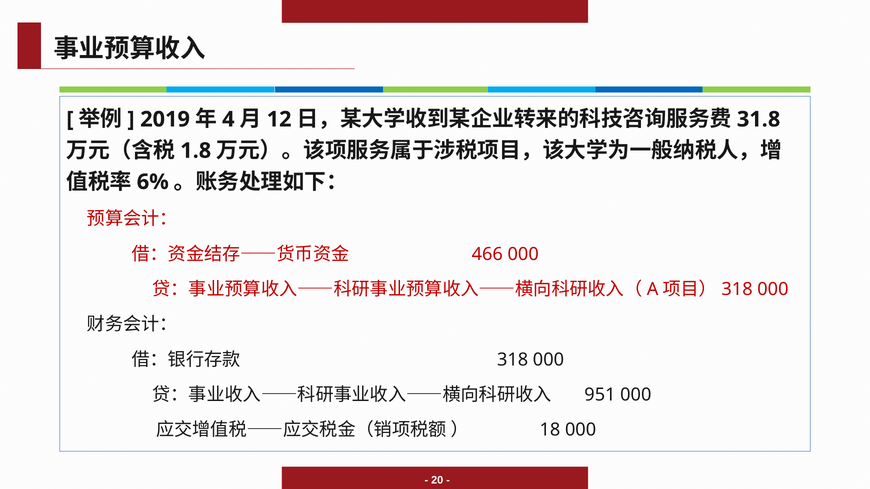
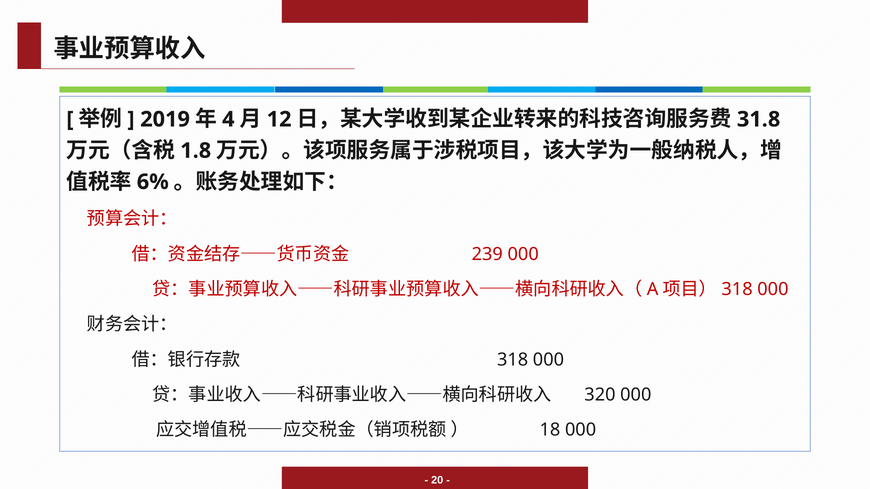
466: 466 -> 239 (487, 254)
951: 951 -> 320 (600, 395)
